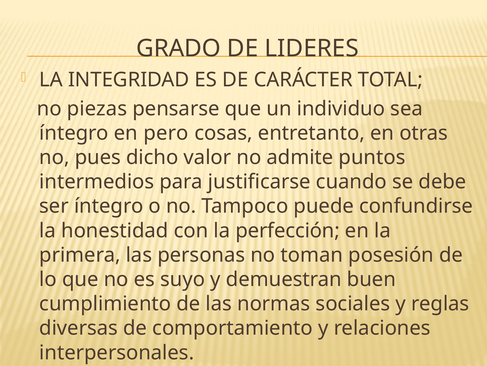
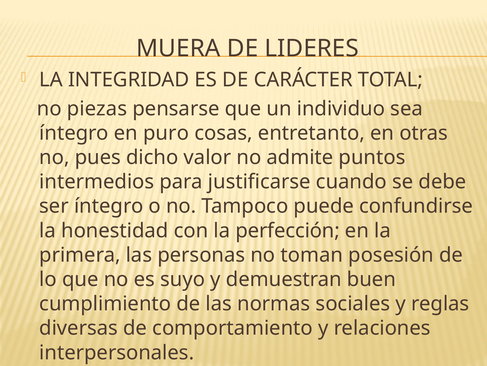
GRADO: GRADO -> MUERA (178, 48)
pero: pero -> puro (166, 133)
